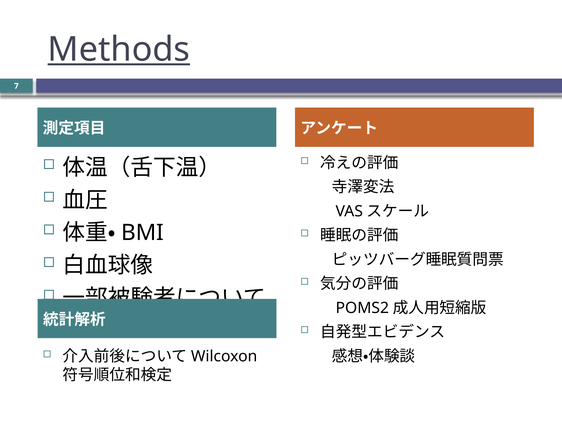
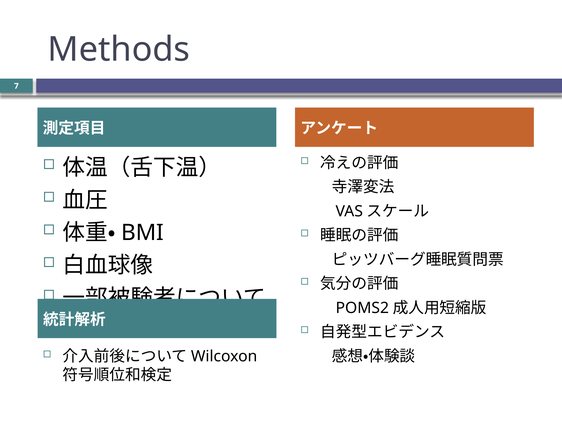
Methods underline: present -> none (119, 50)
